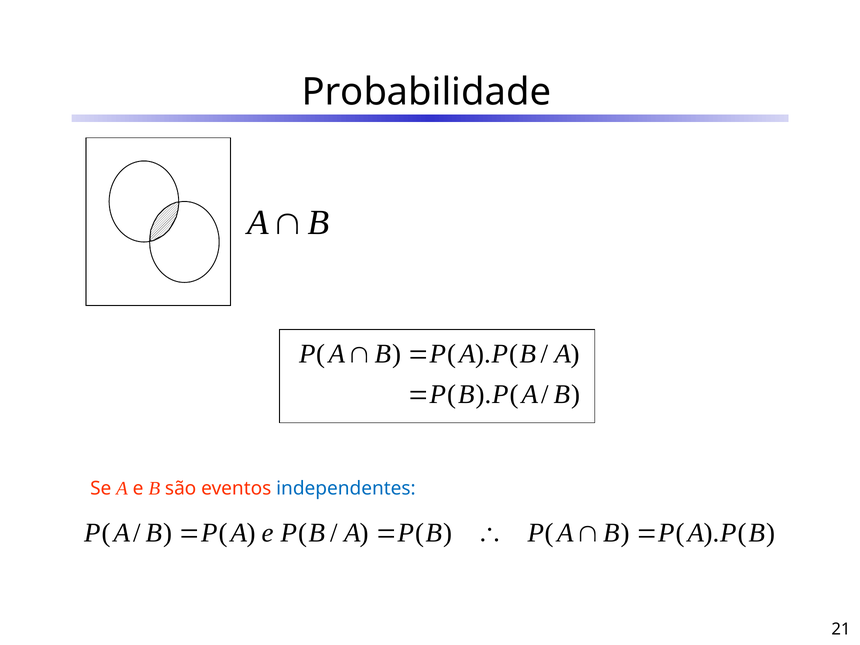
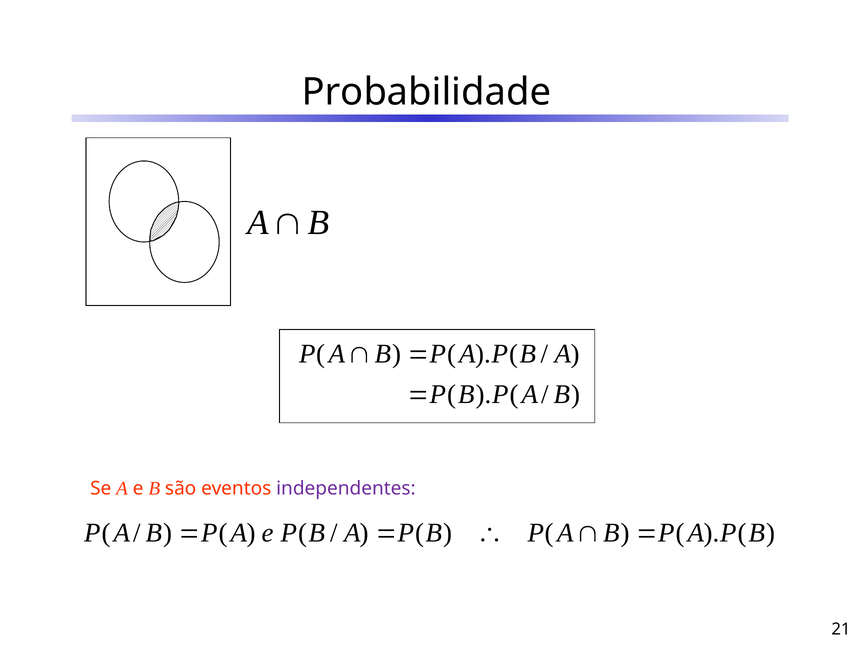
independentes colour: blue -> purple (346, 489)
